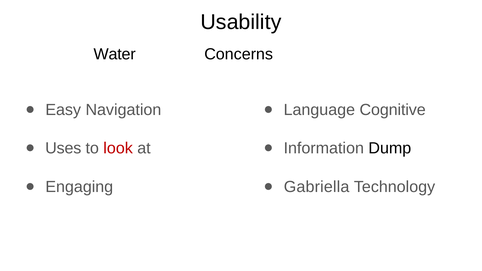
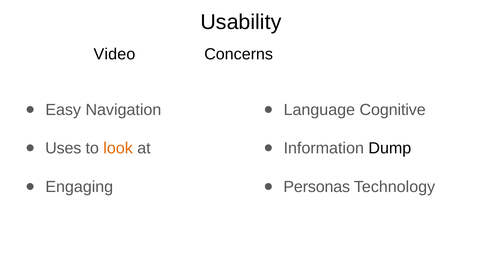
Water: Water -> Video (114, 54)
look colour: red -> orange (118, 148)
Gabriella: Gabriella -> Personas (317, 187)
